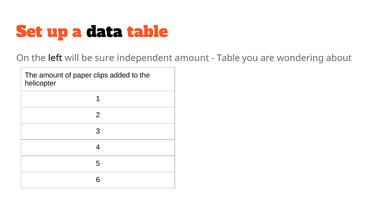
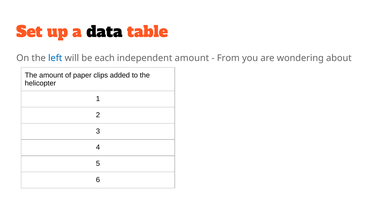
left colour: black -> blue (55, 58)
sure: sure -> each (105, 58)
Table: Table -> From (228, 58)
